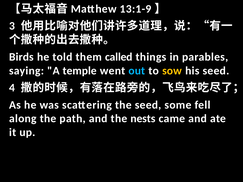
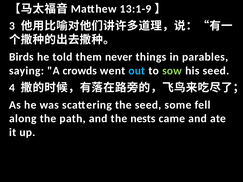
called: called -> never (119, 57)
temple: temple -> crowds (80, 71)
sow colour: yellow -> light green (172, 71)
